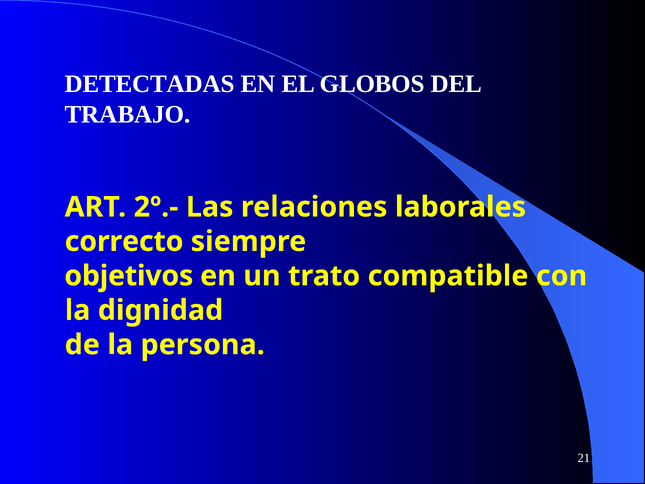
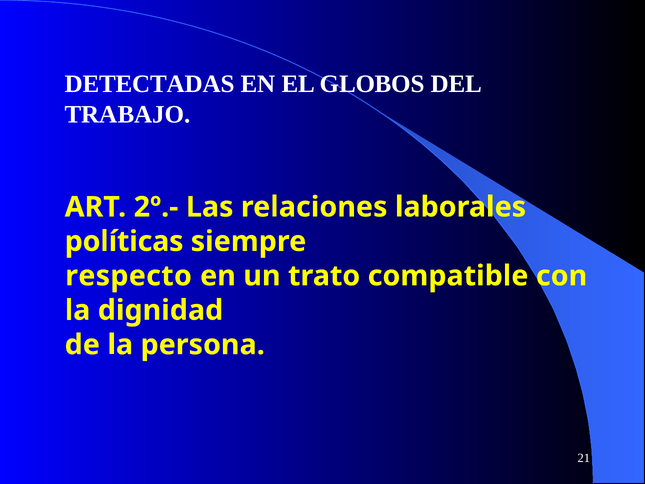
correcto: correcto -> políticas (124, 241)
objetivos: objetivos -> respecto (129, 276)
